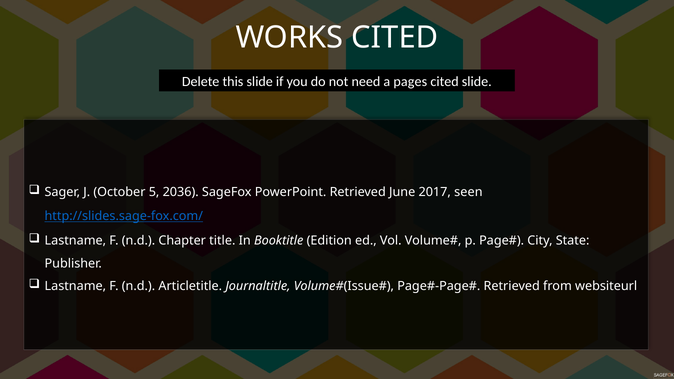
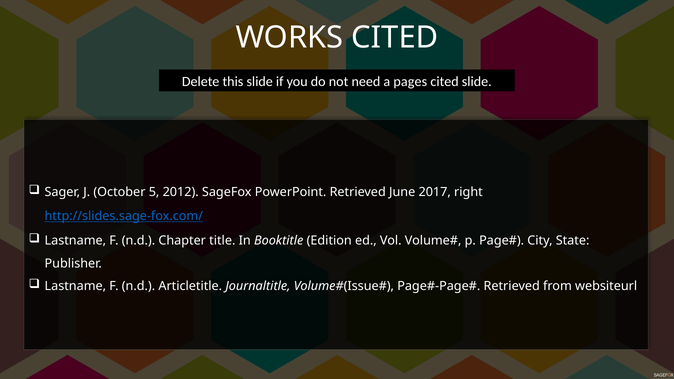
2036: 2036 -> 2012 (181, 192)
seen: seen -> right (468, 192)
